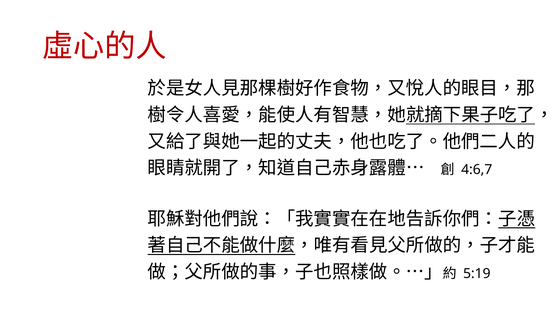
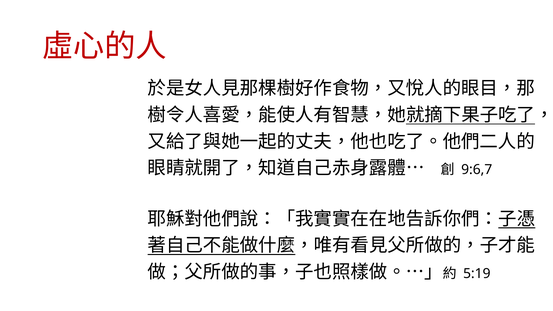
4:6,7: 4:6,7 -> 9:6,7 (477, 170)
